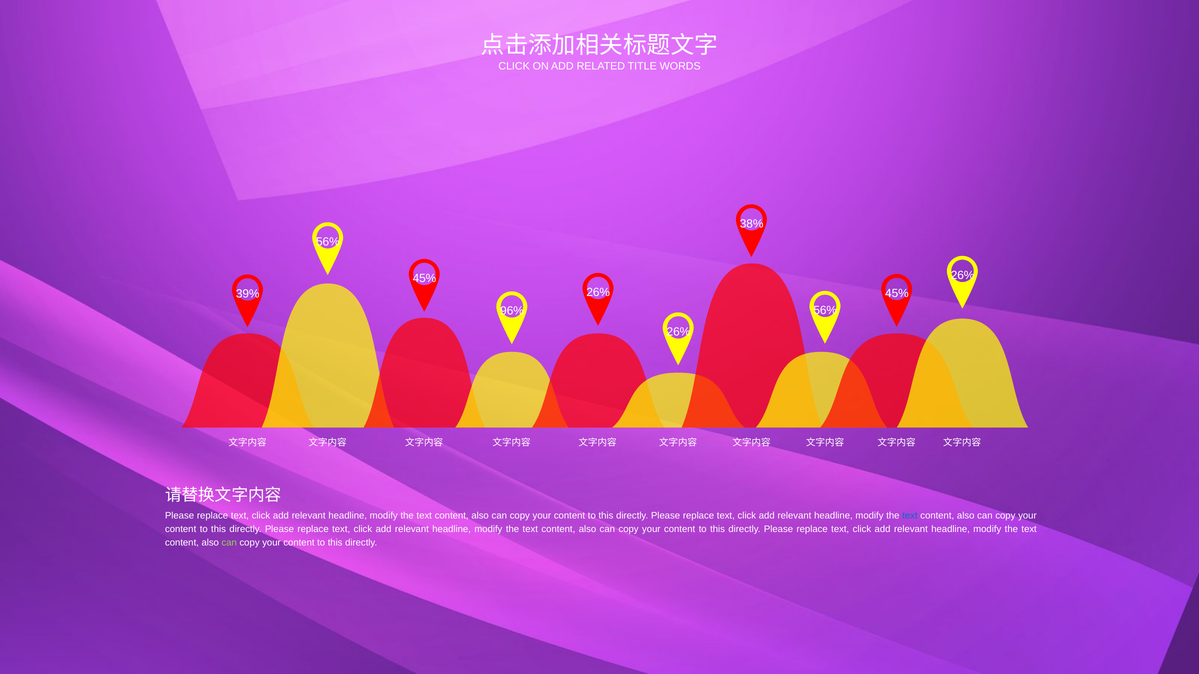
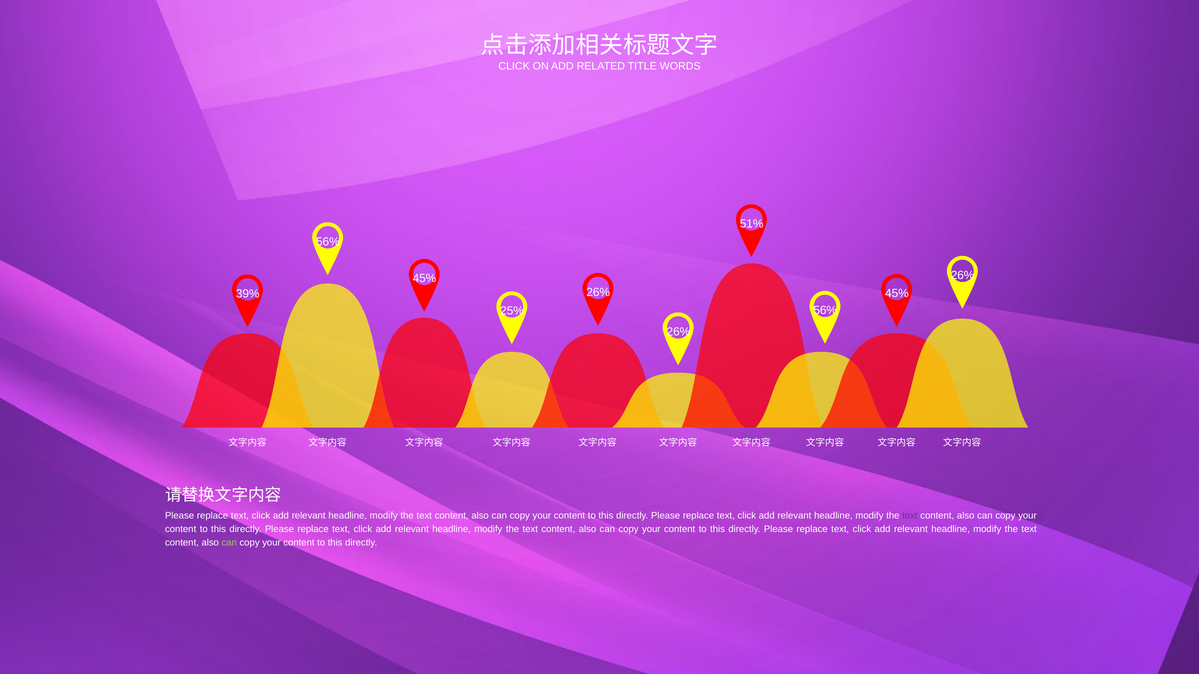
38%: 38% -> 51% (752, 224)
96%: 96% -> 25% (512, 311)
text colour: blue -> purple (910, 516)
